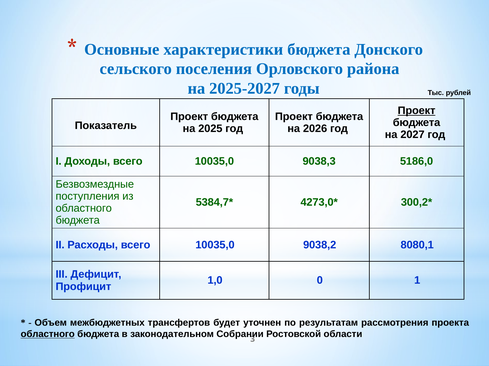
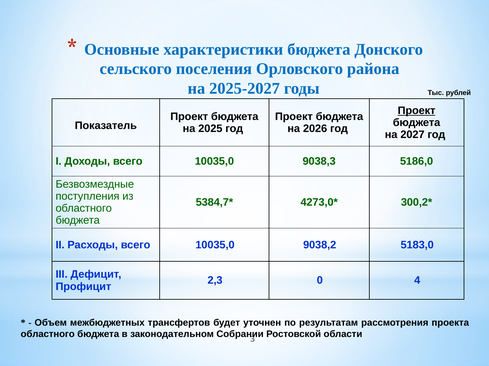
8080,1: 8080,1 -> 5183,0 (417, 245)
1,0: 1,0 -> 2,3 (215, 281)
1: 1 -> 4 (417, 281)
областного underline: present -> none (48, 335)
